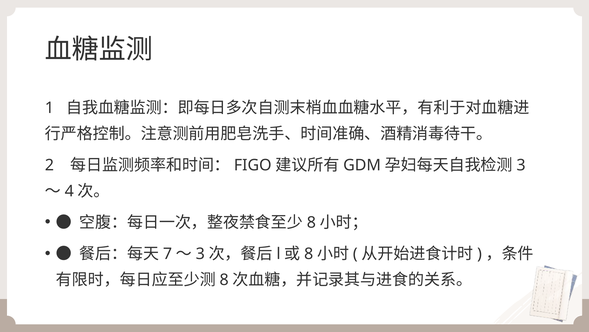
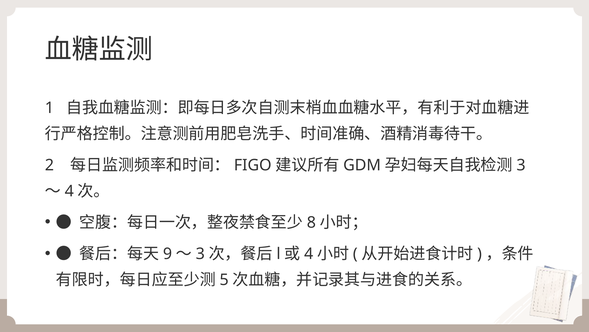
7: 7 -> 9 (168, 253)
8: 8 -> 4 (309, 253)
8: 8 -> 5 (224, 279)
